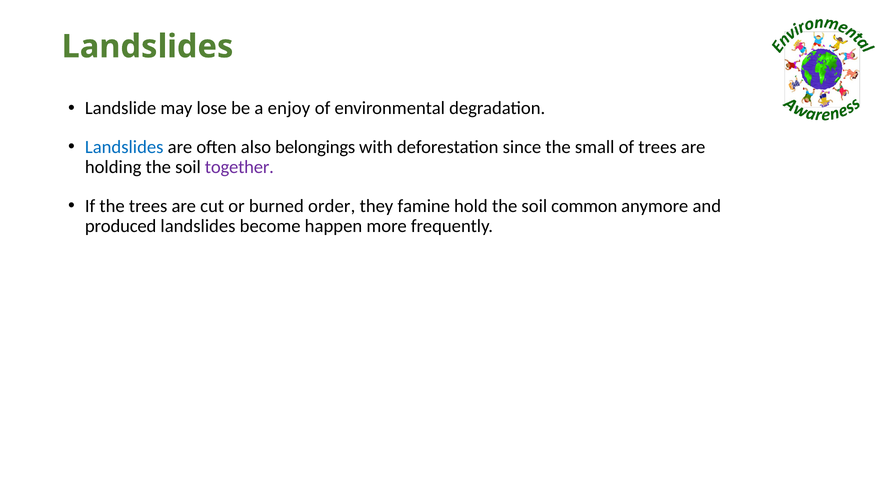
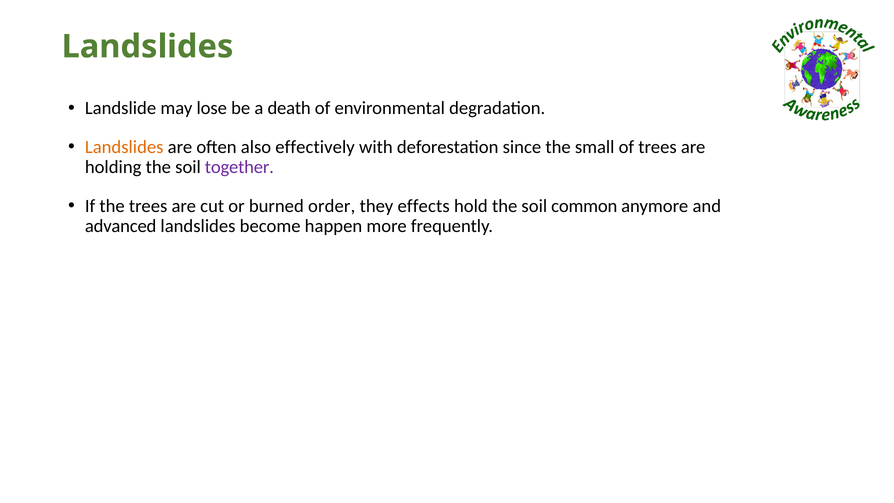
enjoy: enjoy -> death (289, 108)
Landslides colour: blue -> orange (124, 147)
belongings: belongings -> effectively (315, 147)
famine: famine -> effects (424, 206)
produced: produced -> advanced (121, 226)
